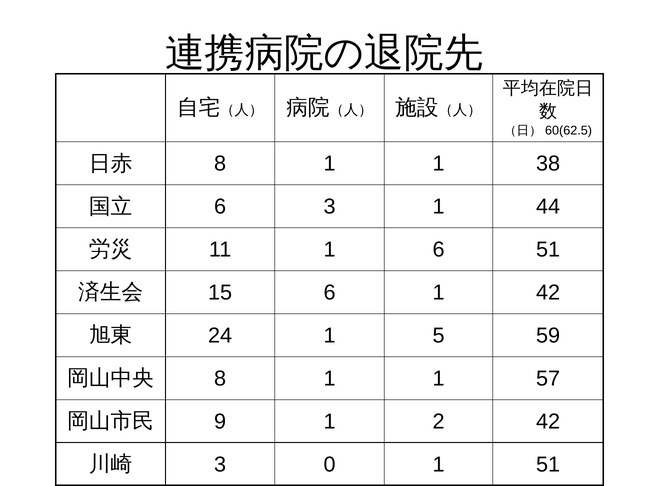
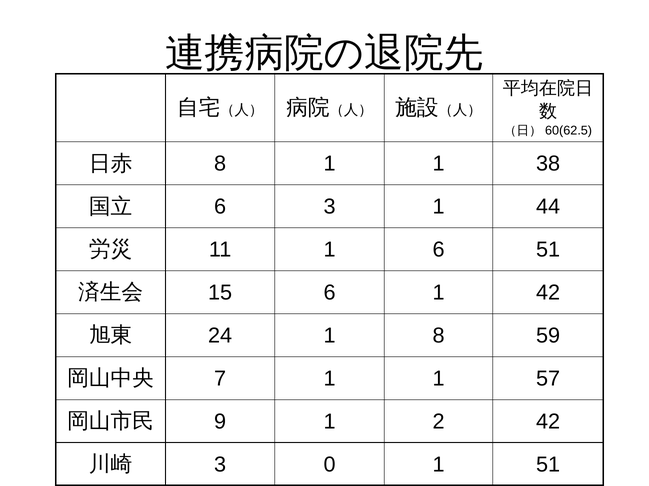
1 5: 5 -> 8 (439, 336)
8: 8 -> 7 (220, 379)
